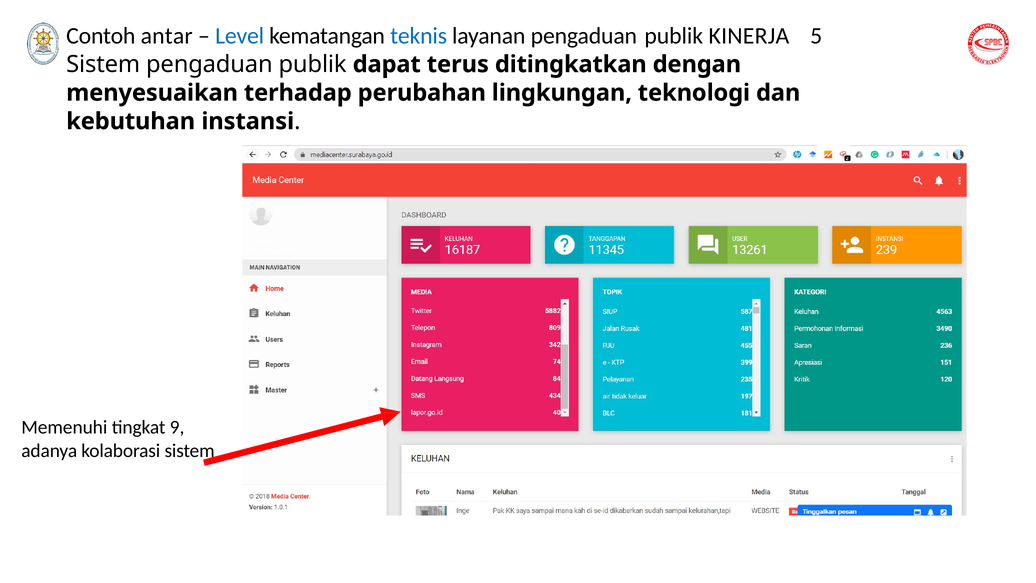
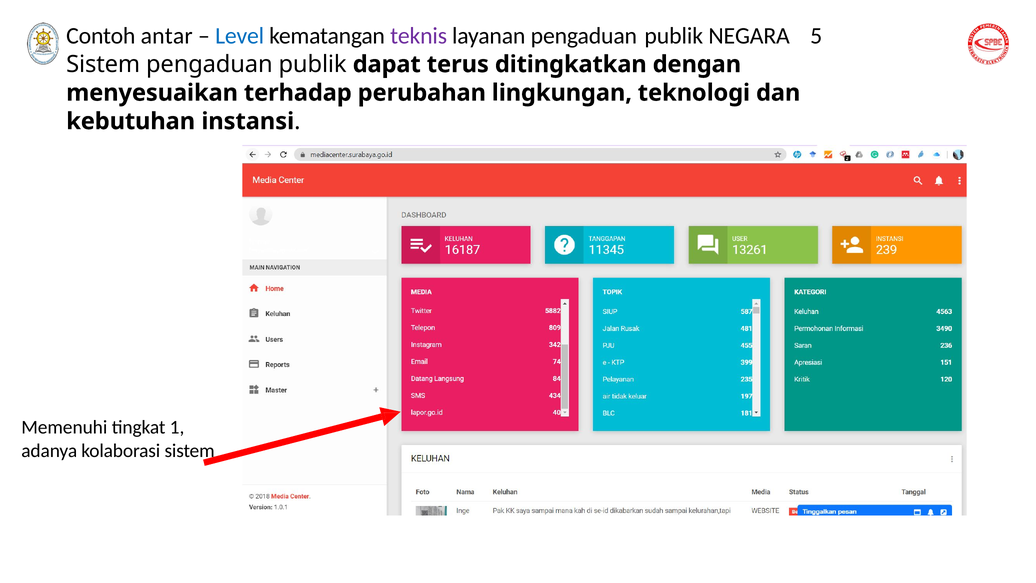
teknis colour: blue -> purple (419, 36)
KINERJA: KINERJA -> NEGARA (749, 36)
9: 9 -> 1 (177, 427)
